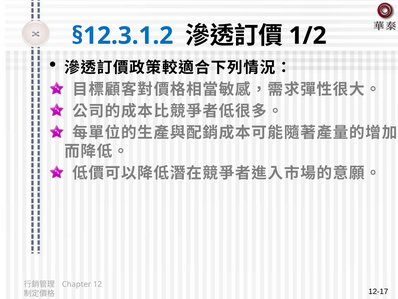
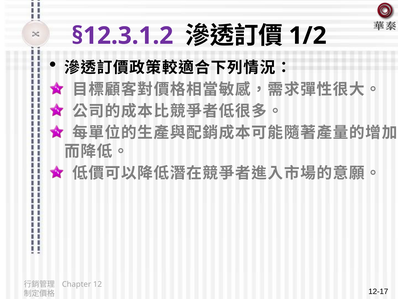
§12.3.1.2 colour: blue -> purple (122, 36)
